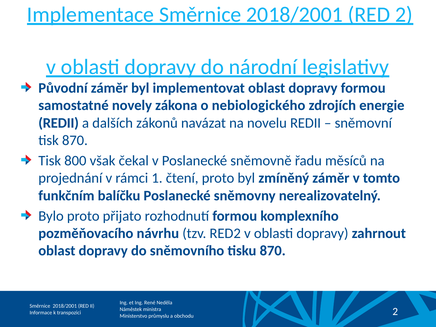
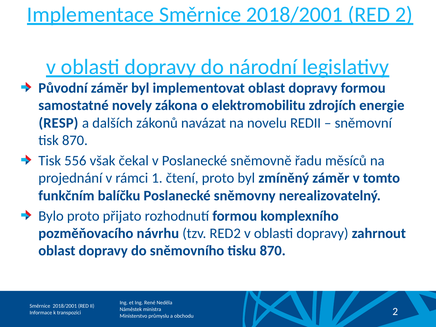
nebiologického: nebiologického -> elektromobilitu (259, 106)
REDII: REDII -> RESP (58, 123)
800: 800 -> 556 (75, 161)
